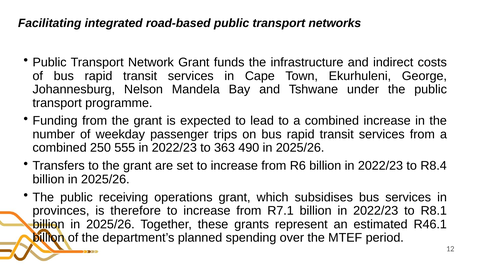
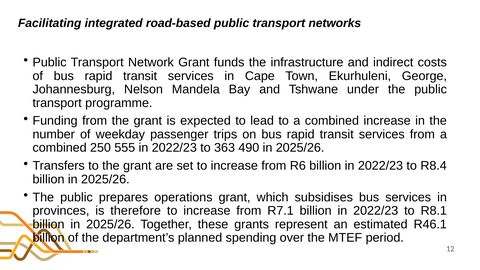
receiving: receiving -> prepares (124, 197)
